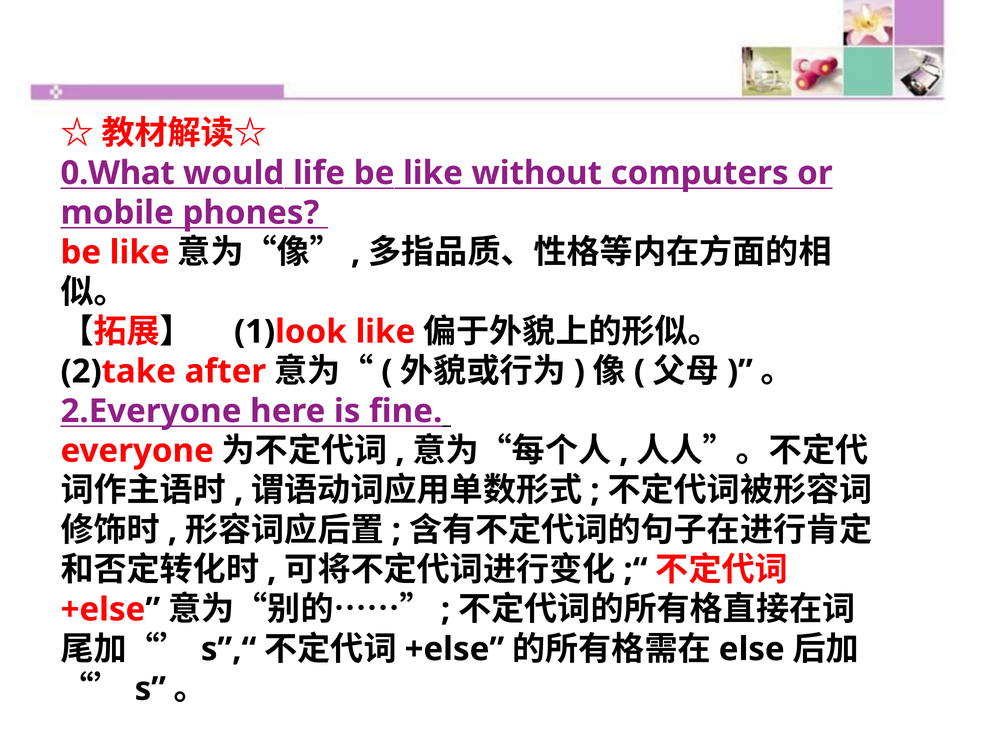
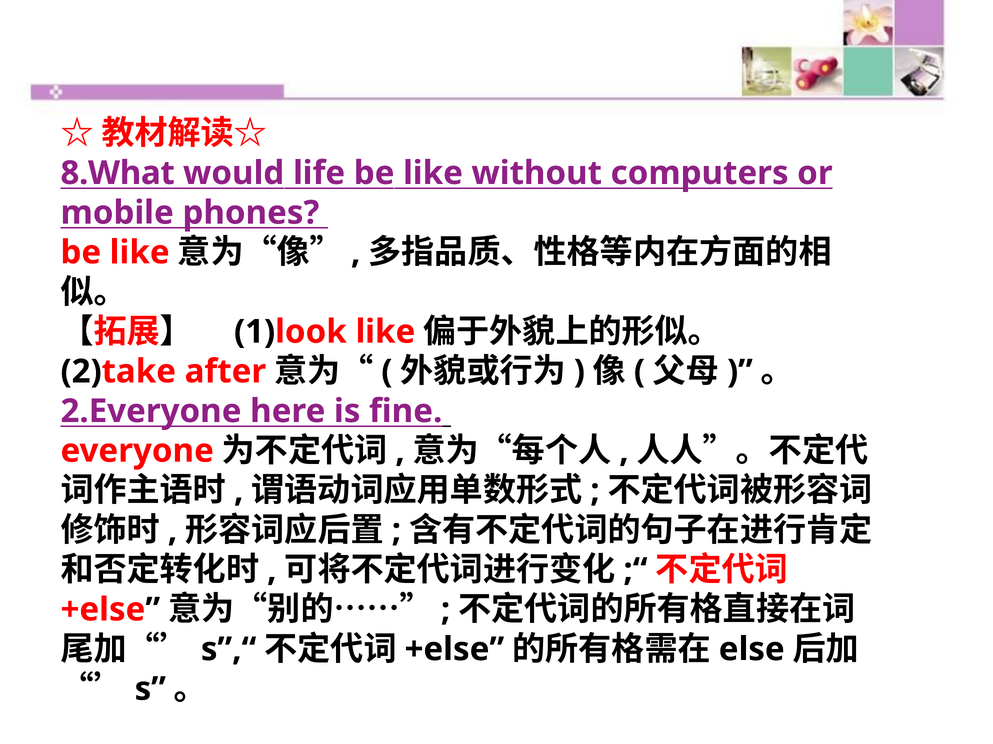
0.What: 0.What -> 8.What (118, 173)
